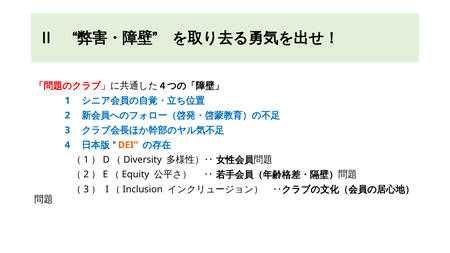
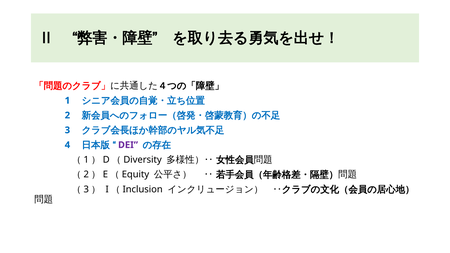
DEI colour: orange -> purple (128, 145)
